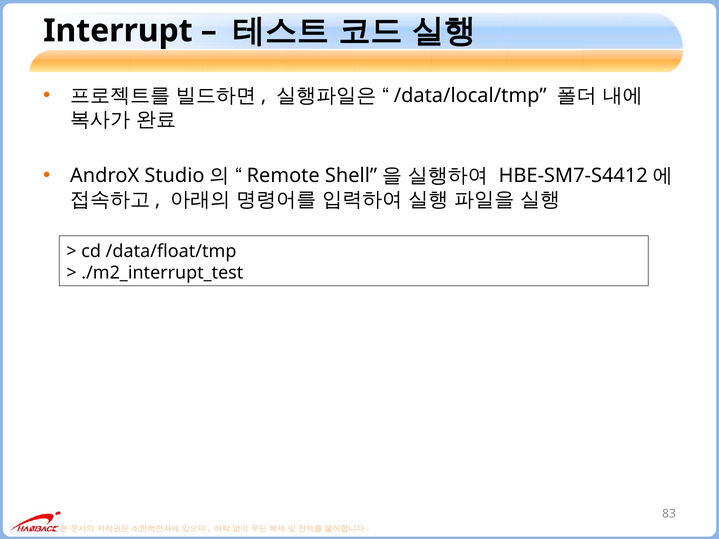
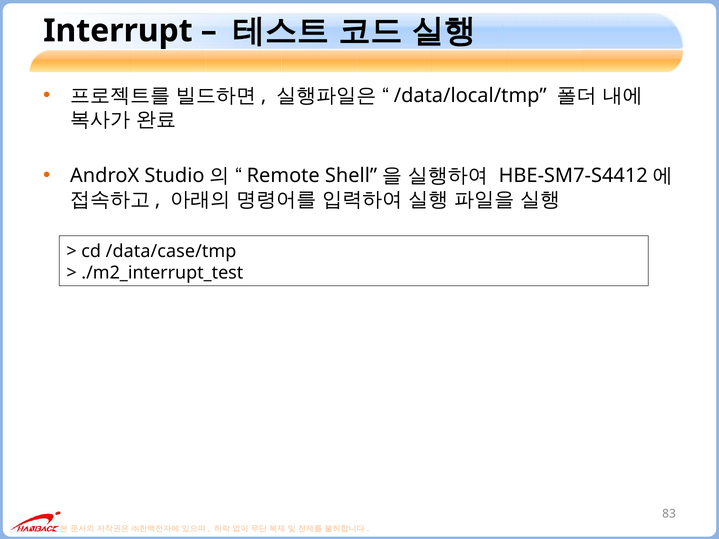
/data/float/tmp: /data/float/tmp -> /data/case/tmp (171, 251)
